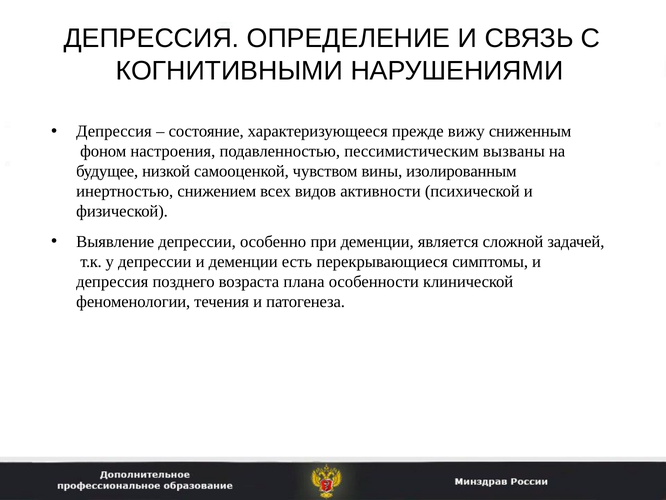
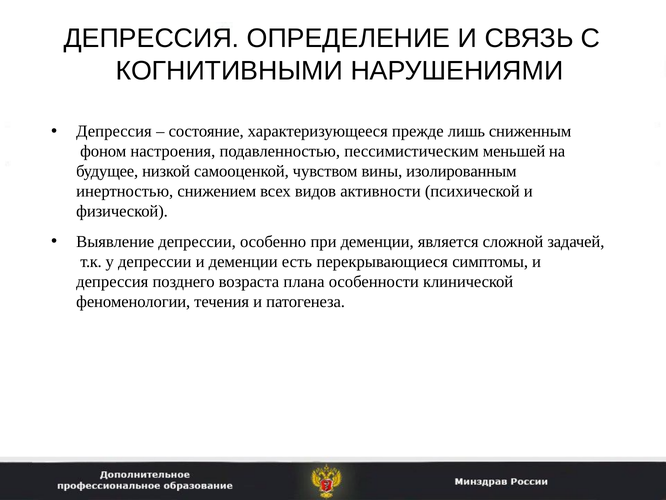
вижу: вижу -> лишь (466, 131)
вызваны: вызваны -> меньшей (514, 151)
